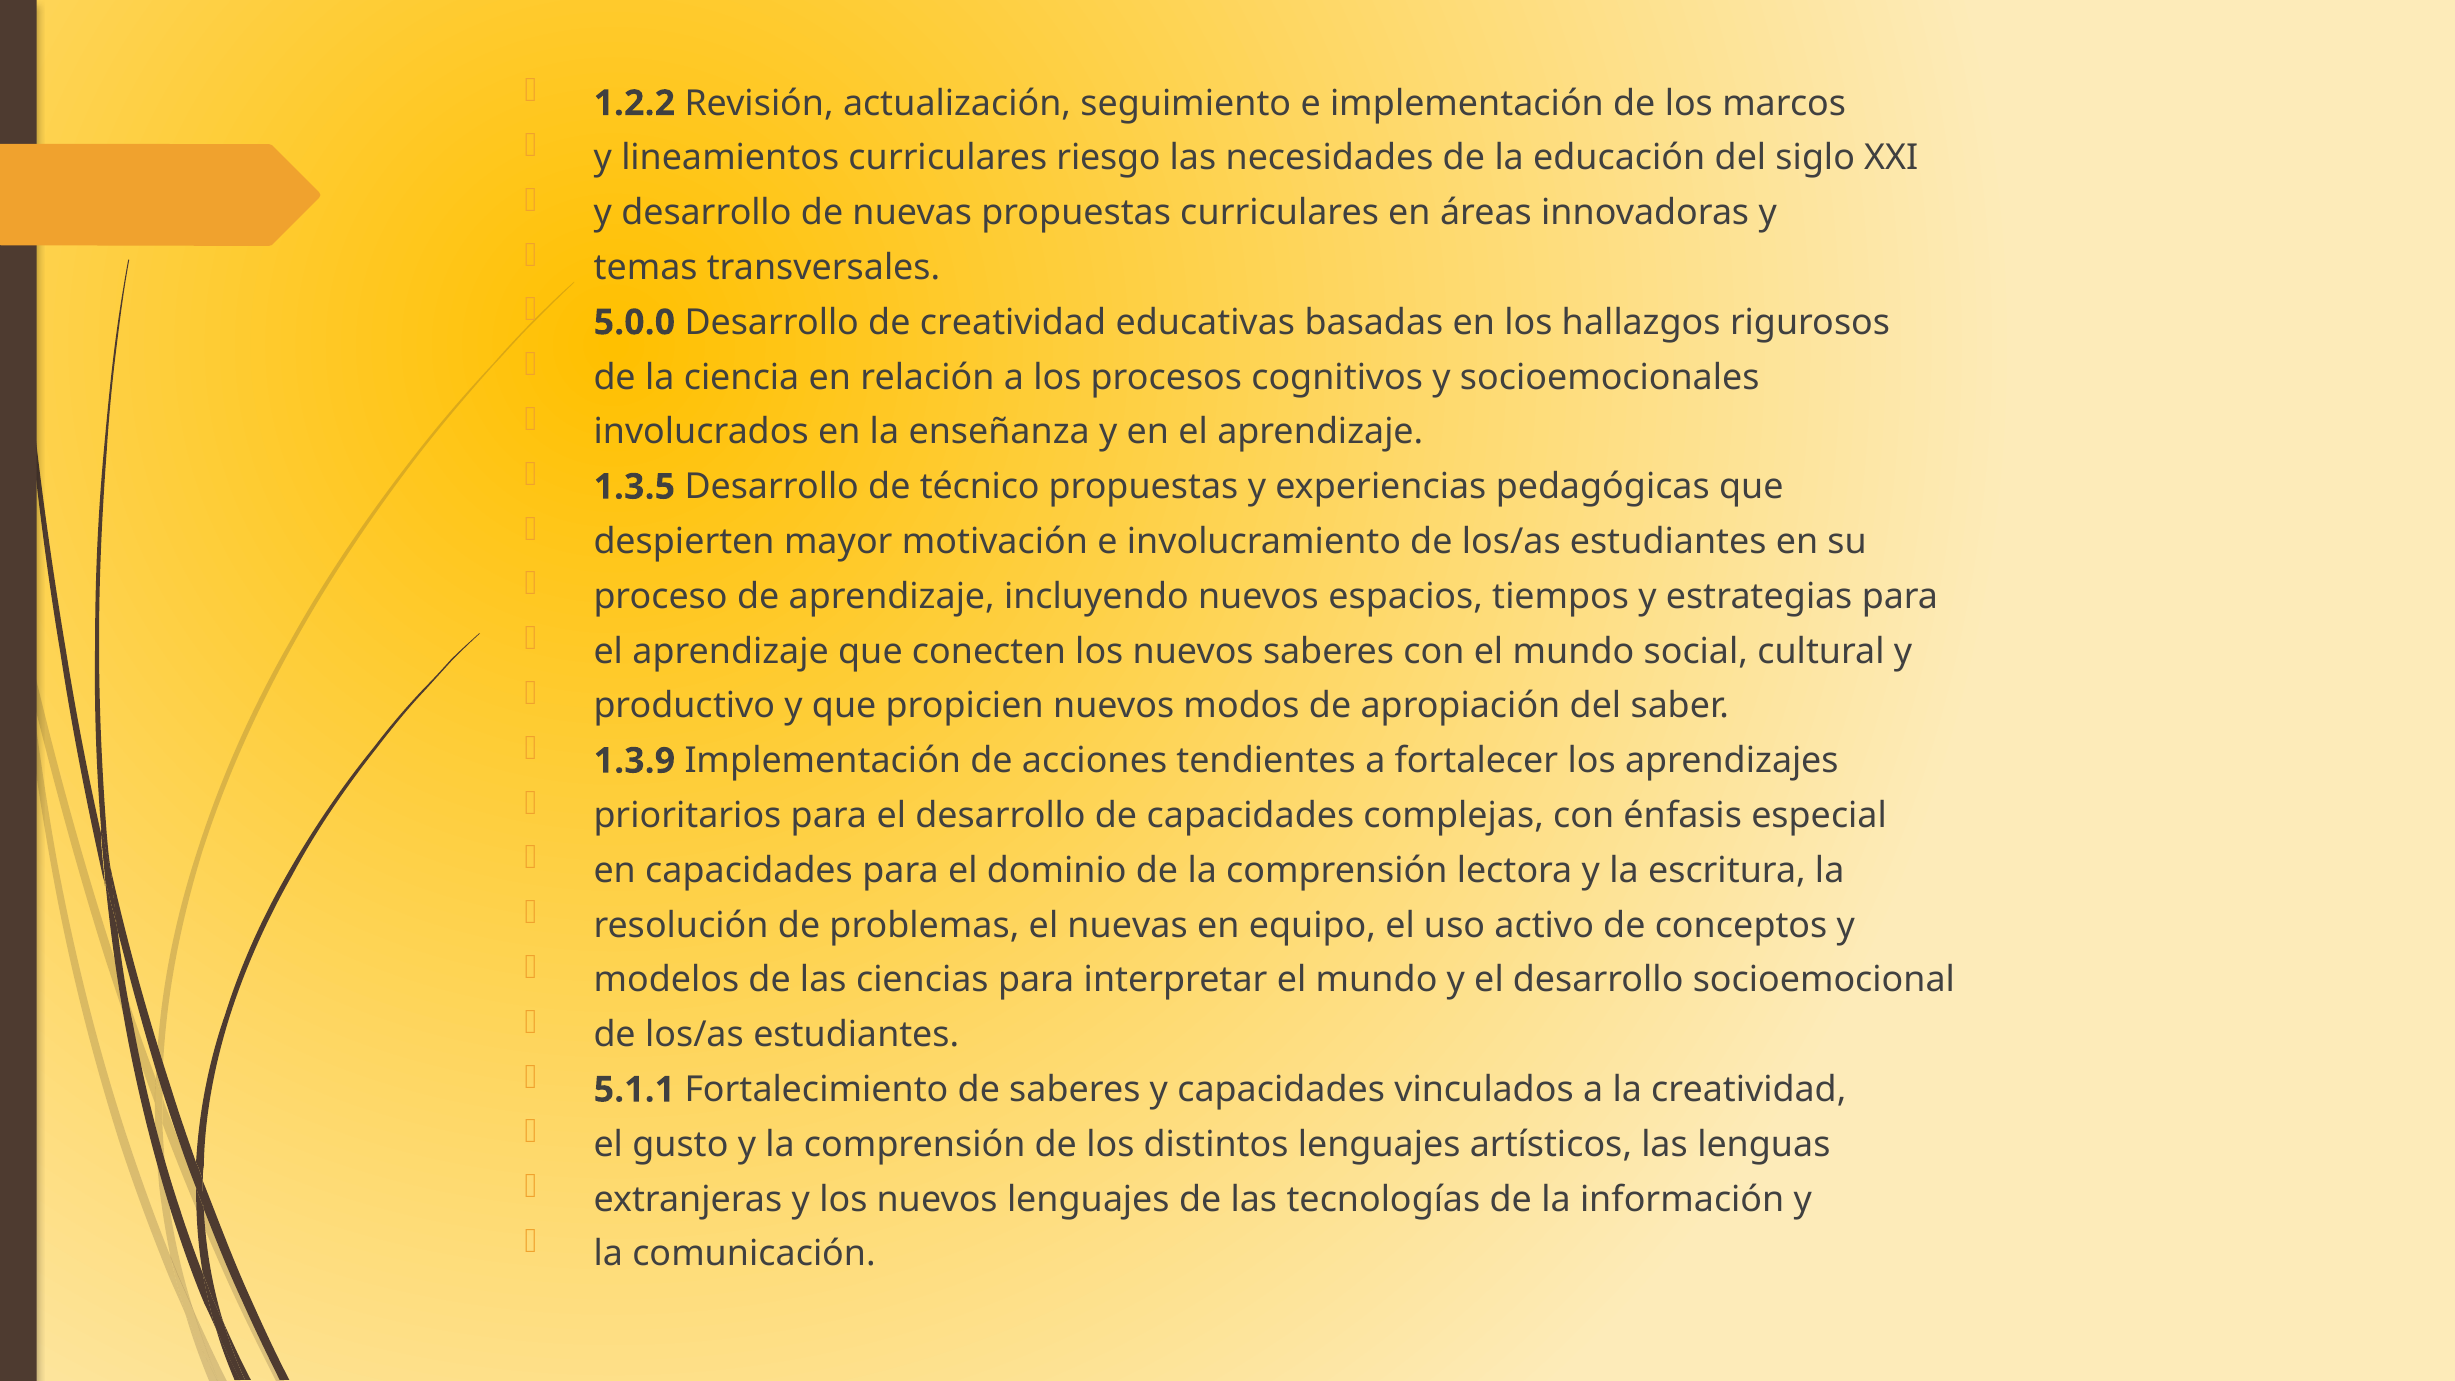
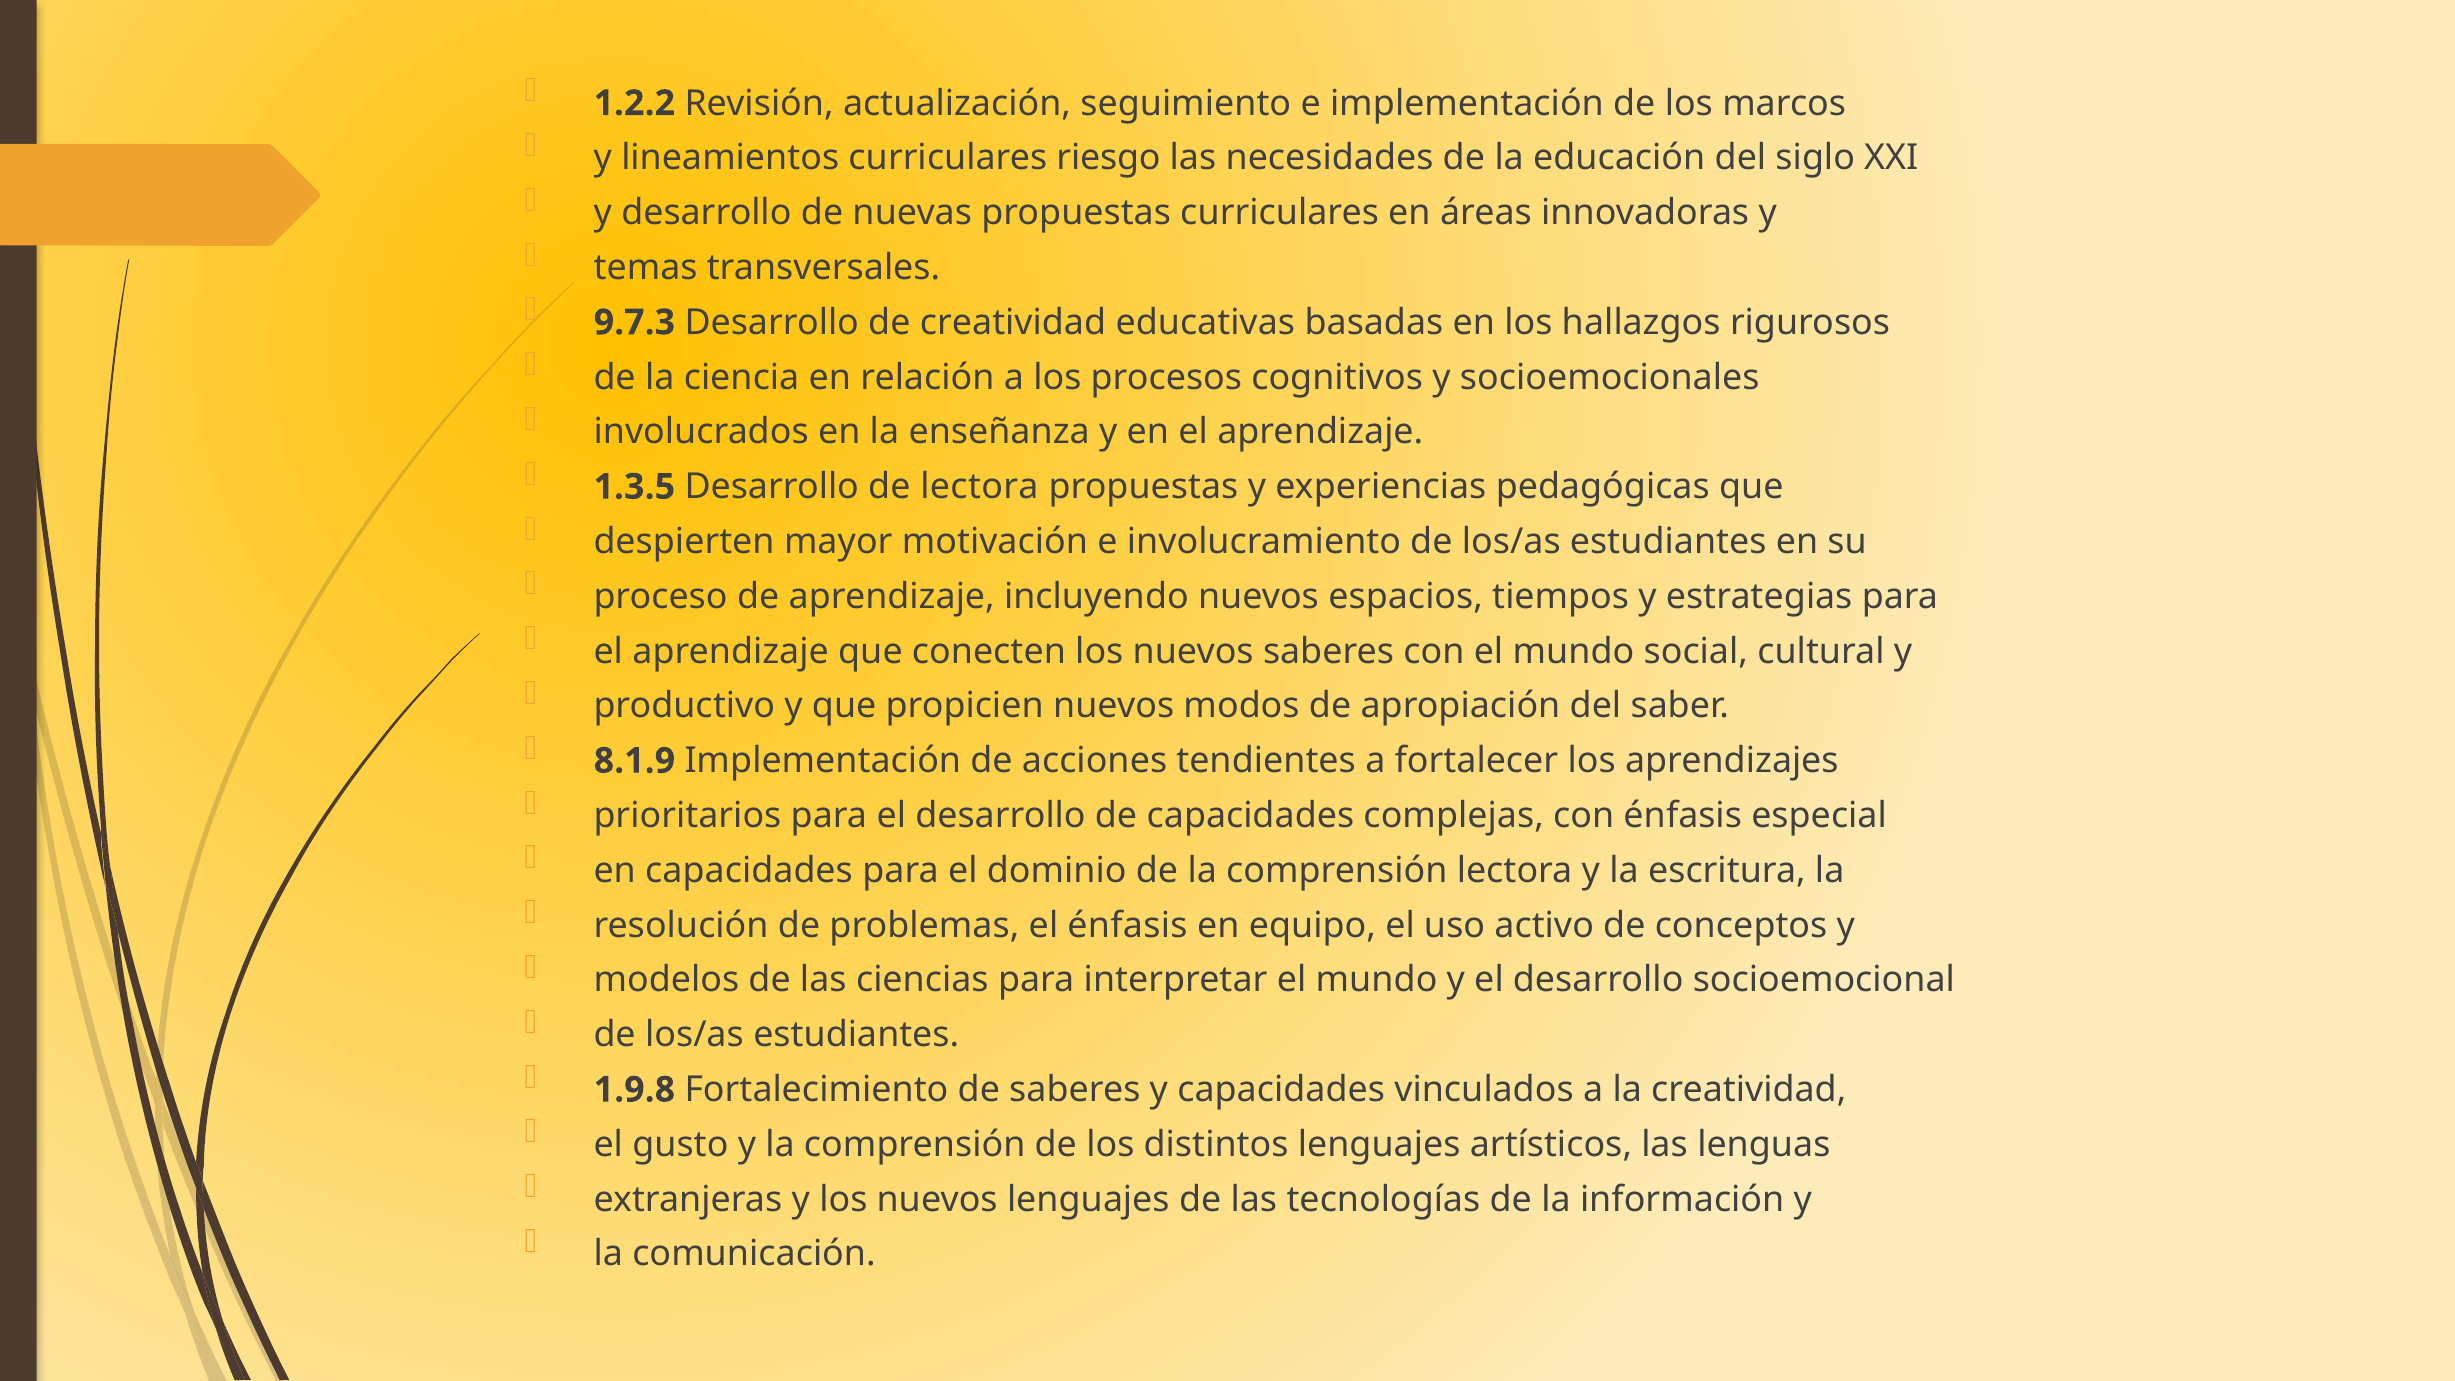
5.0.0: 5.0.0 -> 9.7.3 (634, 322)
de técnico: técnico -> lectora (979, 487)
1.3.9: 1.3.9 -> 8.1.9 (634, 761)
el nuevas: nuevas -> énfasis (1127, 925)
5.1.1: 5.1.1 -> 1.9.8 (634, 1090)
